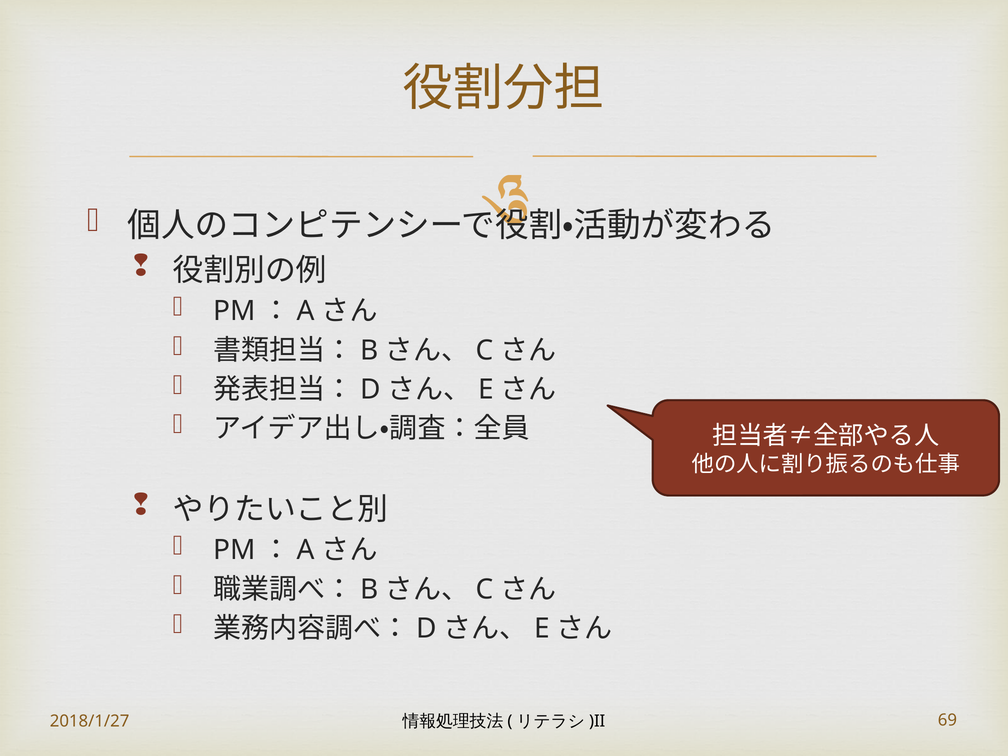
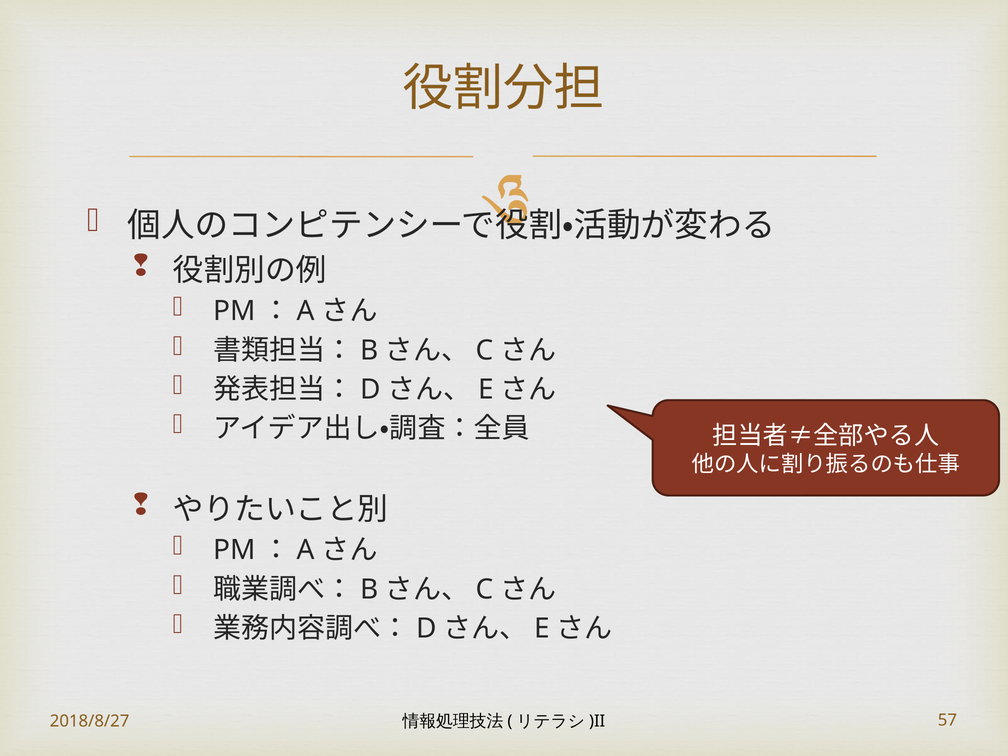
2018/1/27: 2018/1/27 -> 2018/8/27 (90, 721)
69: 69 -> 57 (947, 720)
